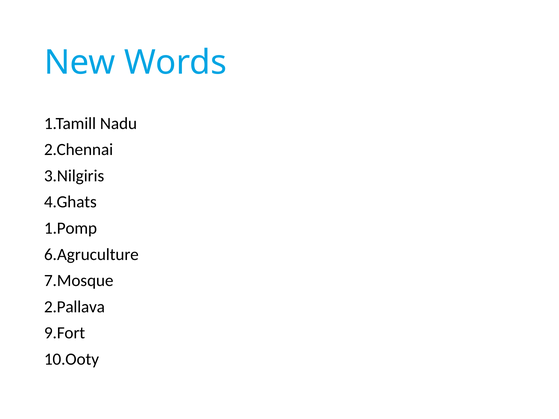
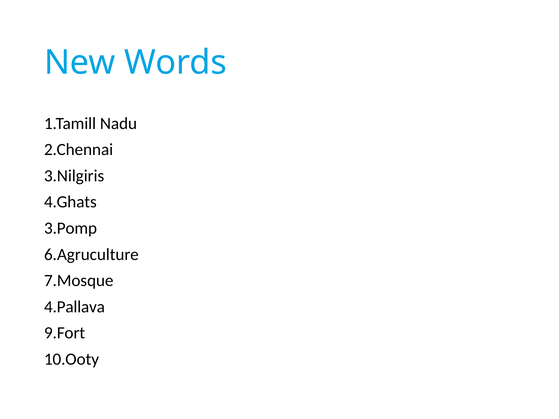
1.Pomp: 1.Pomp -> 3.Pomp (71, 228)
2.Pallava: 2.Pallava -> 4.Pallava (74, 307)
